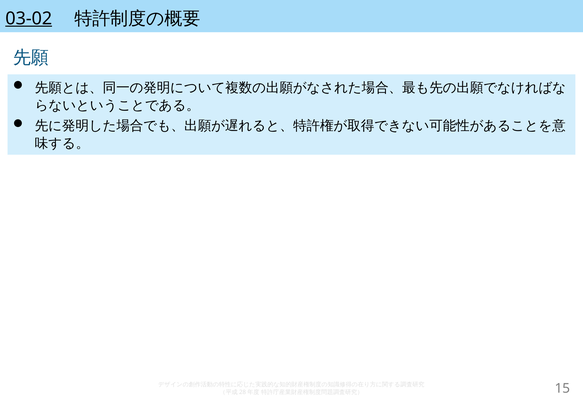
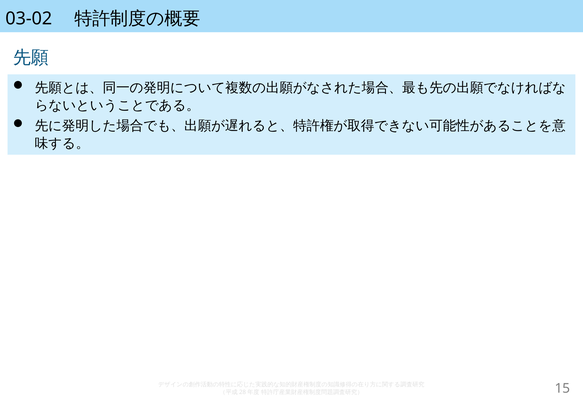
03-02 underline: present -> none (29, 18)
